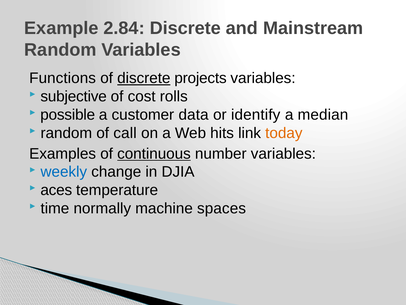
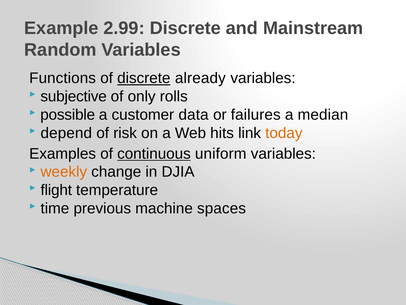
2.84: 2.84 -> 2.99 (124, 28)
projects: projects -> already (200, 78)
cost: cost -> only (142, 96)
identify: identify -> failures (256, 115)
random: random -> depend (66, 133)
call: call -> risk (125, 133)
number: number -> uniform (221, 153)
weekly colour: blue -> orange (64, 172)
aces: aces -> flight (56, 190)
normally: normally -> previous (102, 208)
